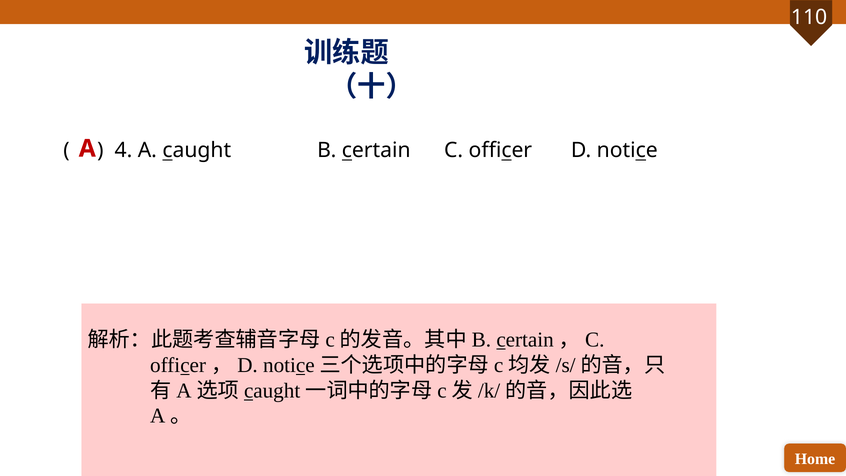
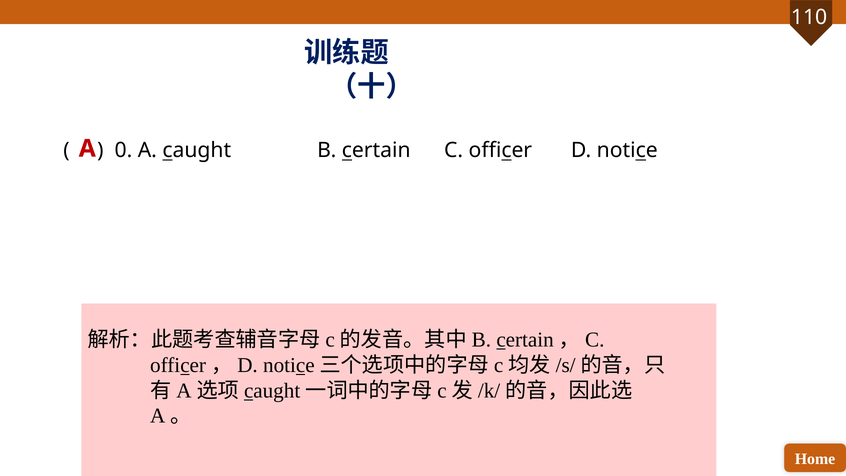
4: 4 -> 0 (123, 150)
